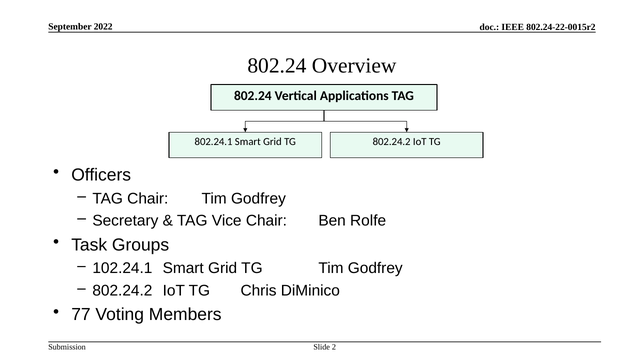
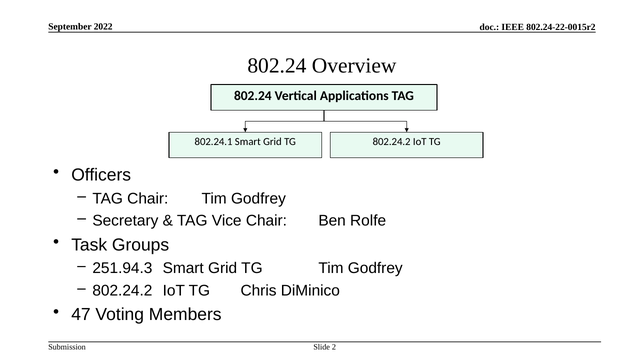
102.24.1: 102.24.1 -> 251.94.3 (122, 268)
77: 77 -> 47 (81, 315)
